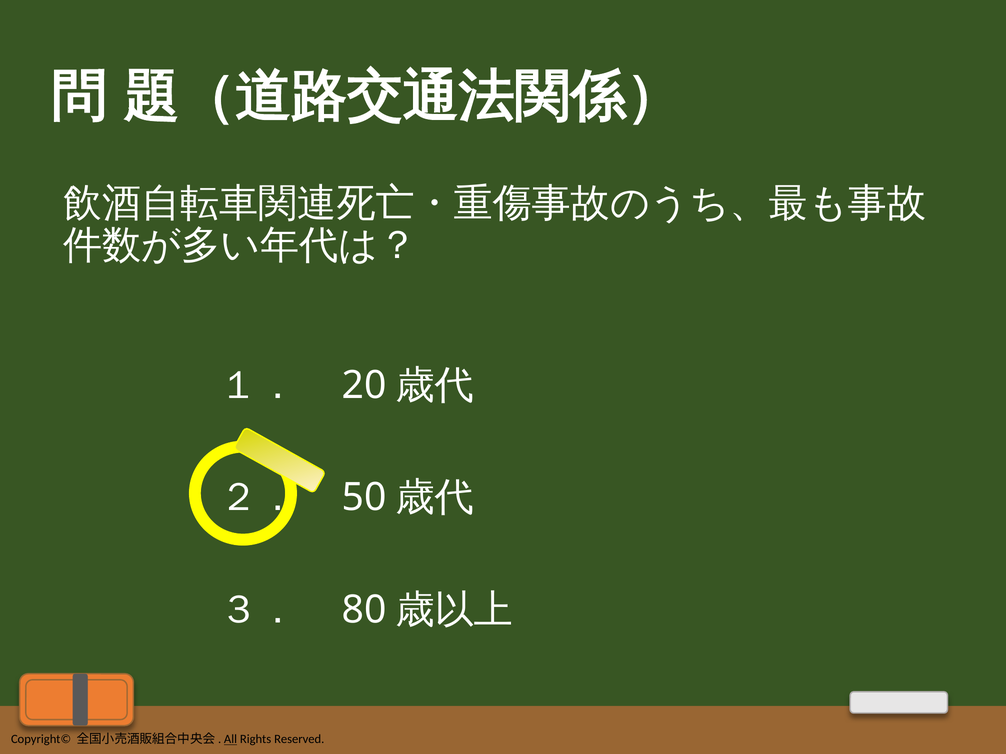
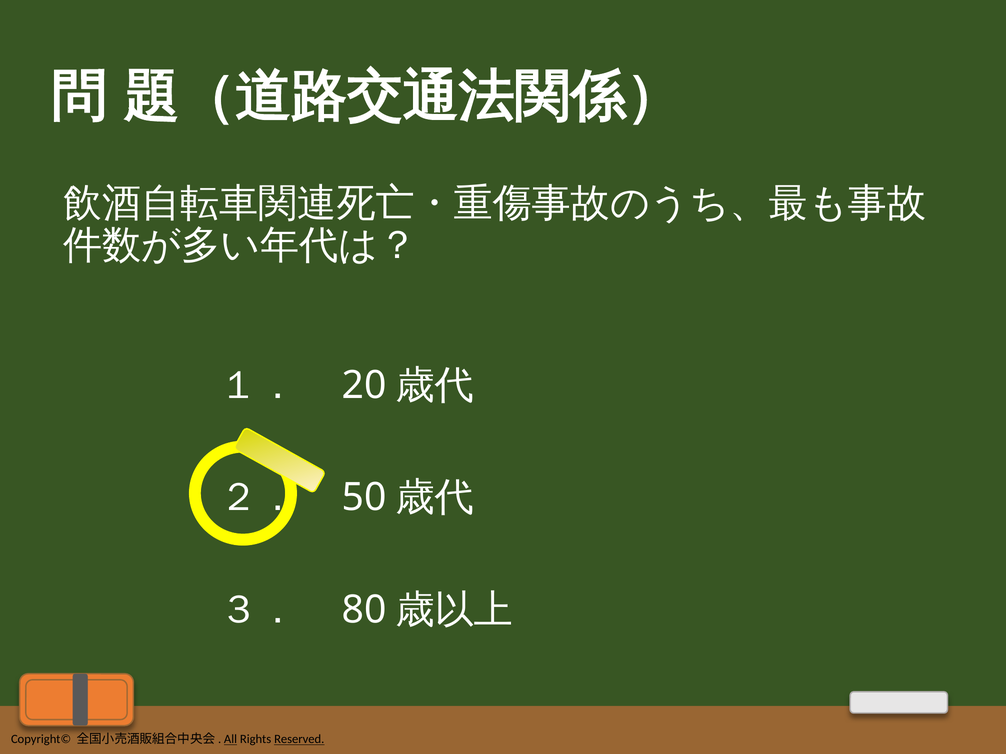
Reserved underline: none -> present (299, 740)
